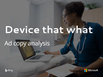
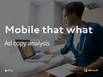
Device: Device -> Mobile (22, 30)
